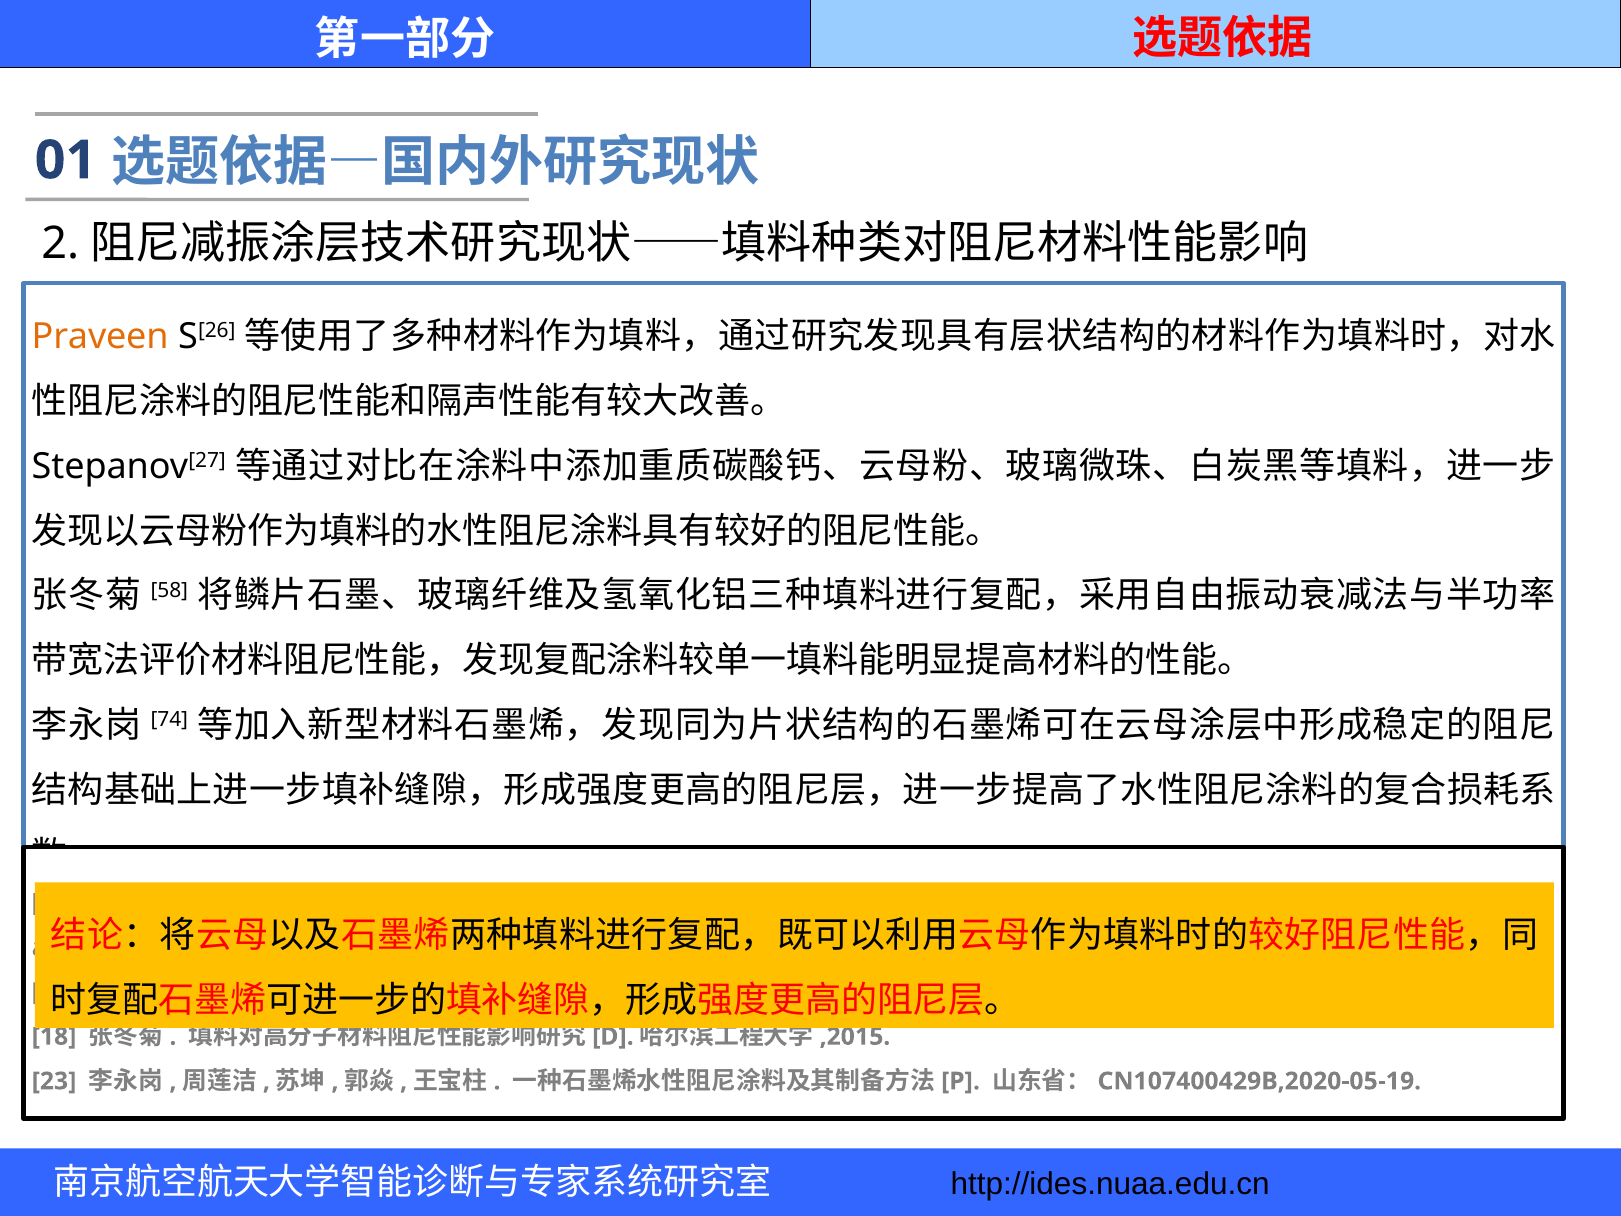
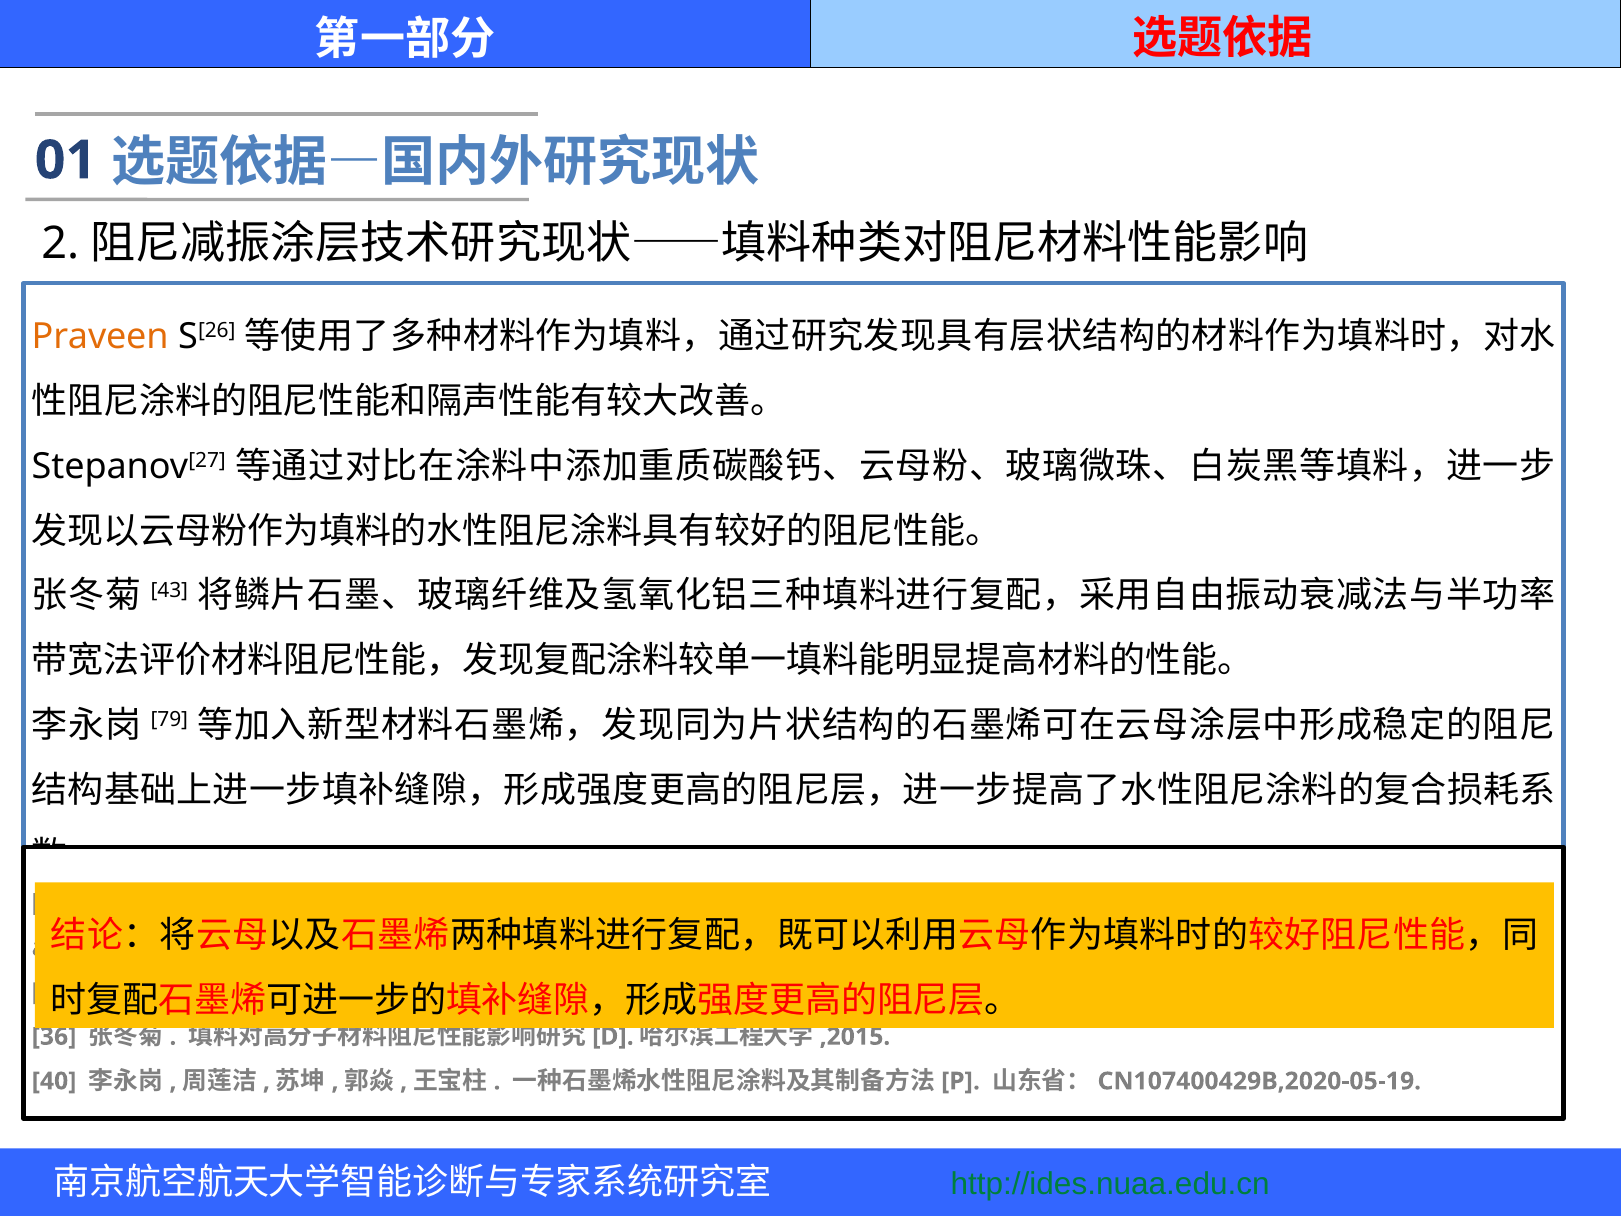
58: 58 -> 43 (169, 590)
74: 74 -> 79 (169, 720)
18: 18 -> 36 (54, 1036)
23: 23 -> 40 (54, 1081)
http://ides.nuaa.edu.cn colour: black -> green (1110, 1184)
